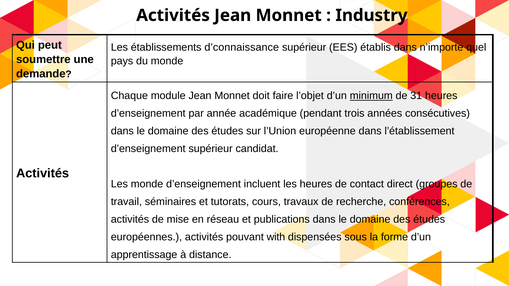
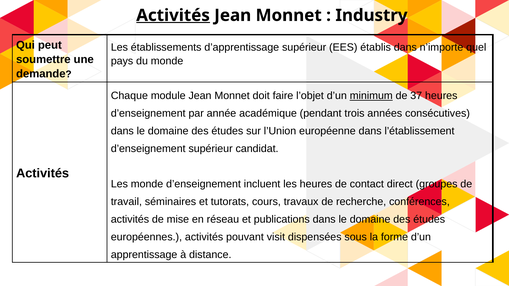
Activités underline: none -> present (173, 15)
d’connaissance: d’connaissance -> d’apprentissage (242, 47)
31: 31 -> 37 (416, 96)
with: with -> visit (276, 237)
